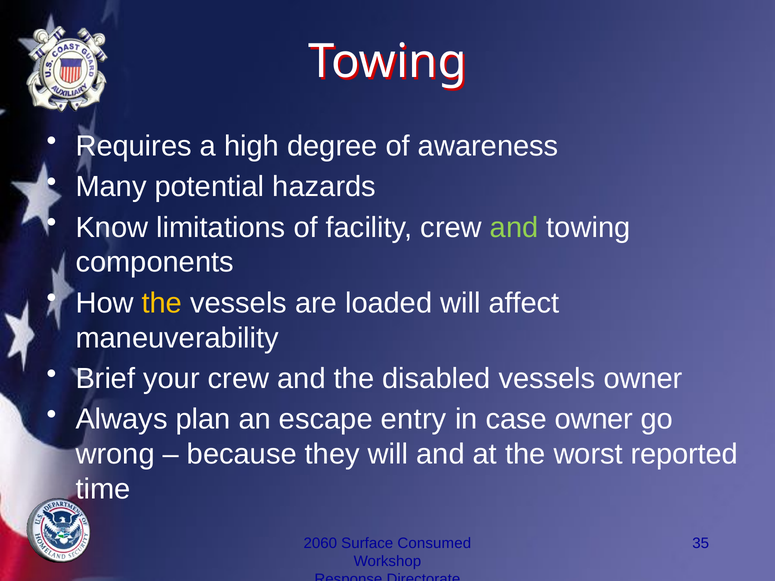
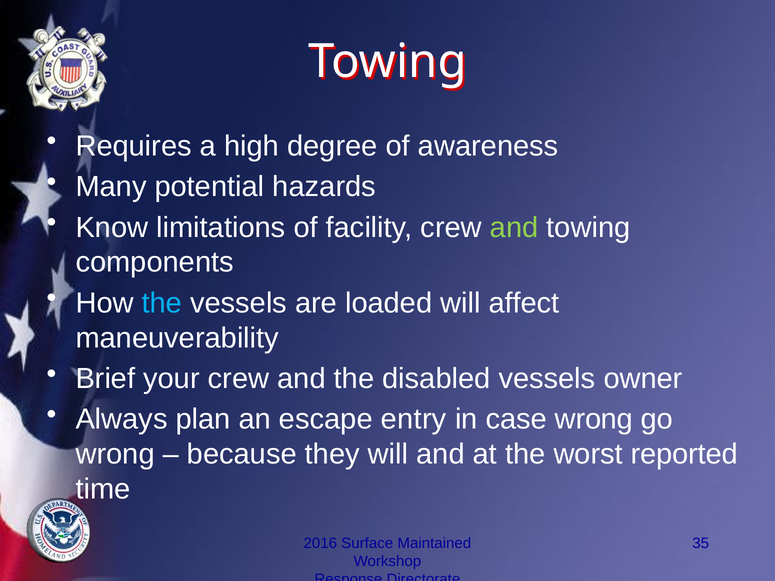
the colour: yellow -> light blue (162, 303)
case owner: owner -> wrong (594, 420)
2060: 2060 -> 2016 (320, 544)
Consumed: Consumed -> Maintained (434, 544)
